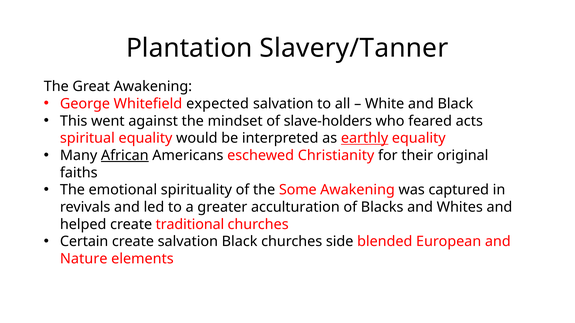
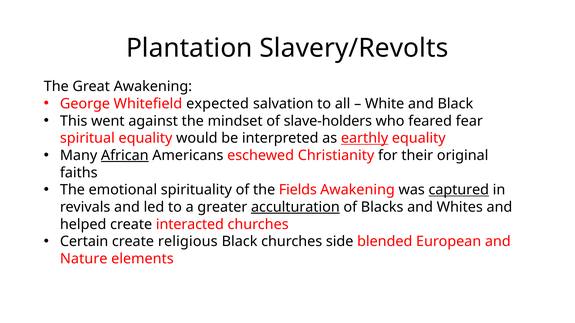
Slavery/Tanner: Slavery/Tanner -> Slavery/Revolts (354, 48)
acts: acts -> fear (469, 121)
Some: Some -> Fields (298, 190)
captured underline: none -> present (459, 190)
acculturation underline: none -> present (295, 207)
traditional: traditional -> interacted (190, 225)
create salvation: salvation -> religious (188, 242)
